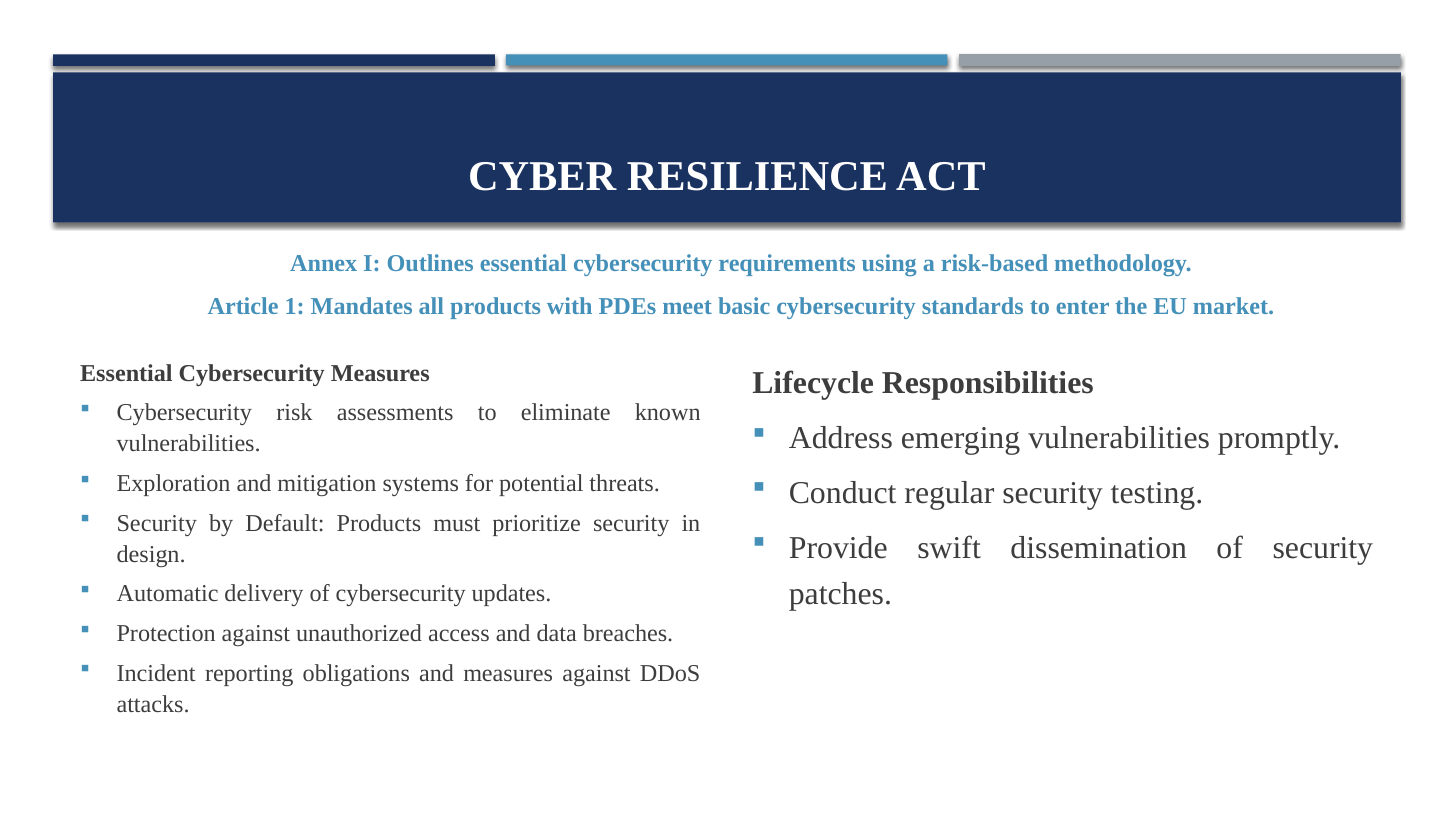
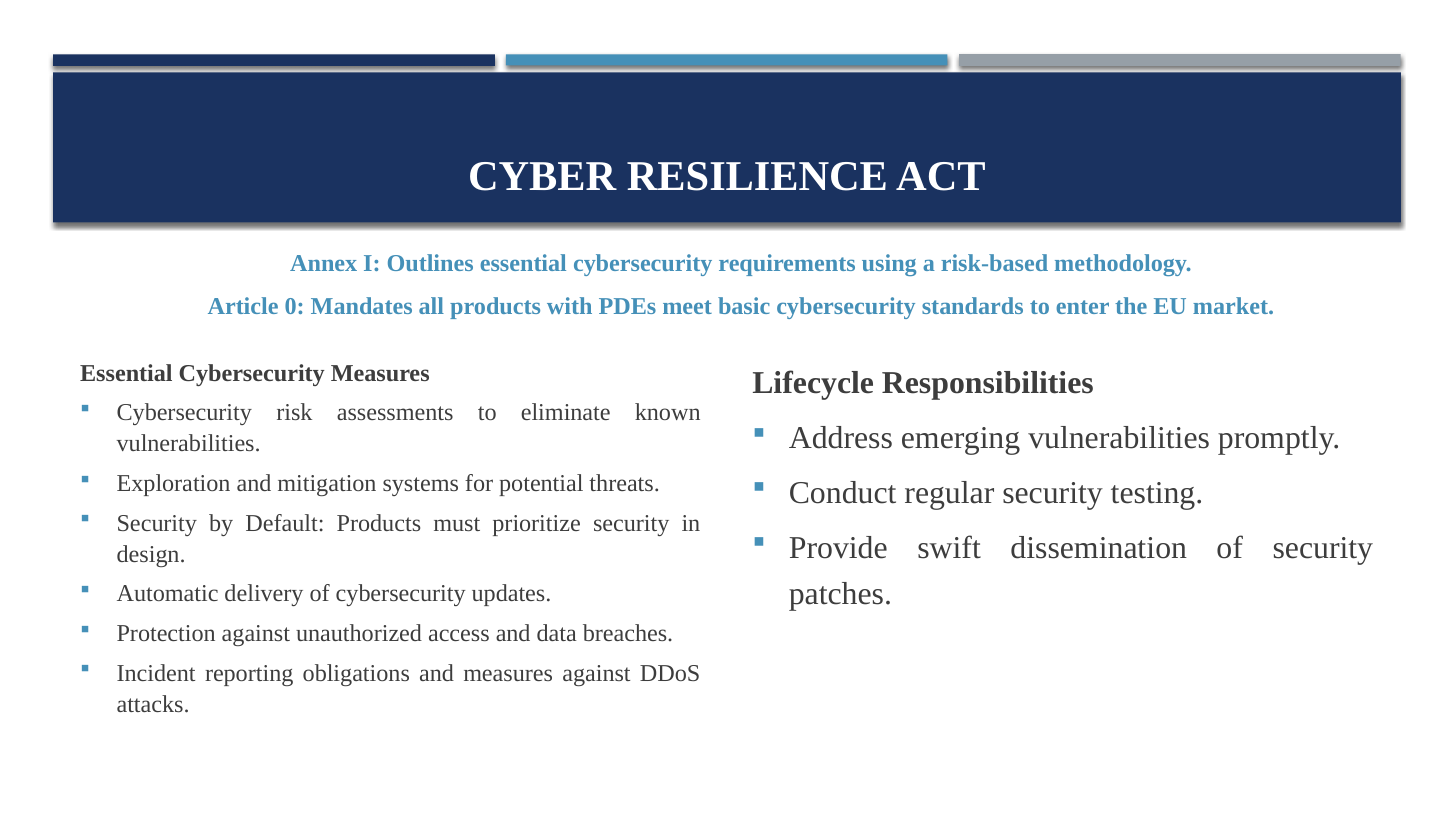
1: 1 -> 0 (295, 307)
